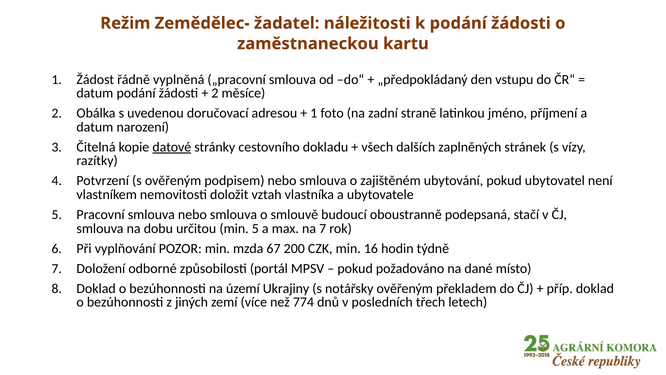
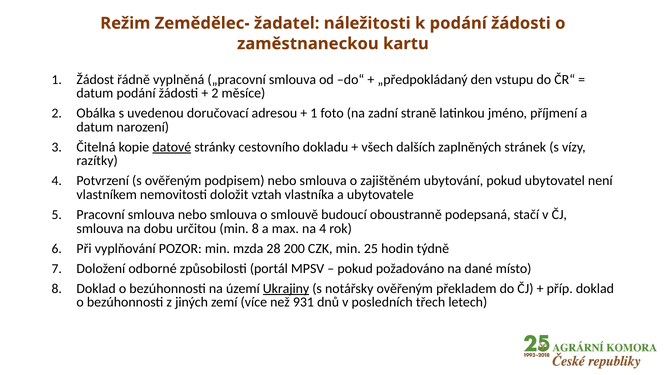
min 5: 5 -> 8 (255, 228)
na 7: 7 -> 4 (323, 228)
67: 67 -> 28 (274, 248)
16: 16 -> 25 (371, 248)
Ukrajiny underline: none -> present (286, 288)
774: 774 -> 931 (303, 302)
